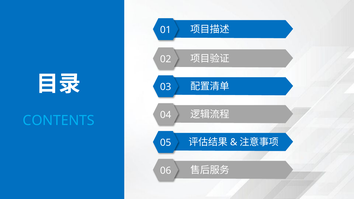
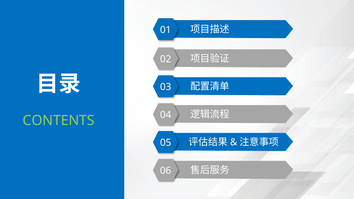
CONTENTS colour: light blue -> light green (59, 121)
